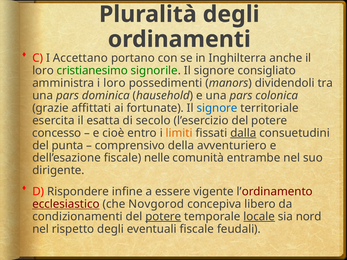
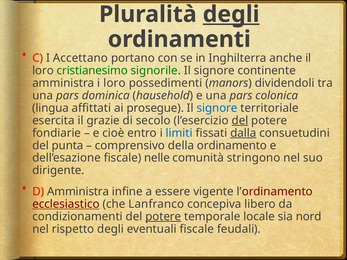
degli underline: none -> present (231, 14)
consigliato: consigliato -> continente (267, 71)
grazie: grazie -> lingua (51, 108)
fortunate: fortunate -> prosegue (155, 108)
esatta: esatta -> grazie (103, 121)
del underline: none -> present (240, 121)
concesso: concesso -> fondiarie (57, 133)
limiti colour: orange -> blue (179, 133)
avventuriero: avventuriero -> ordinamento (232, 146)
entrambe: entrambe -> stringono (254, 158)
D Rispondere: Rispondere -> Amministra (78, 192)
Novgorod: Novgorod -> Lanfranco (156, 204)
locale underline: present -> none (259, 217)
